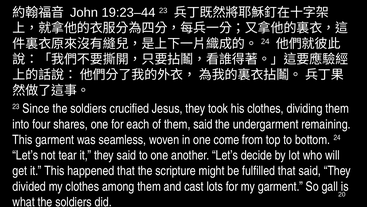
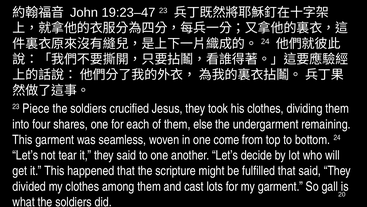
19:23–44: 19:23–44 -> 19:23–47 (128, 13)
Since: Since -> Piece (36, 108)
them said: said -> else (203, 124)
